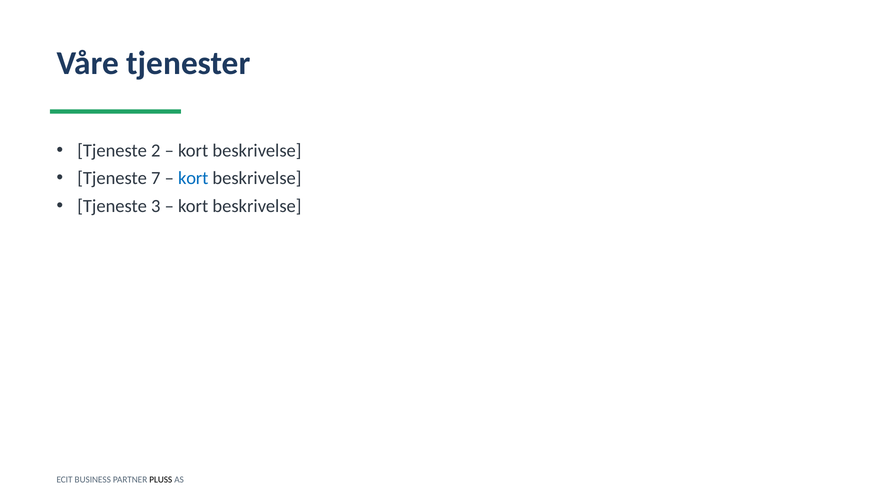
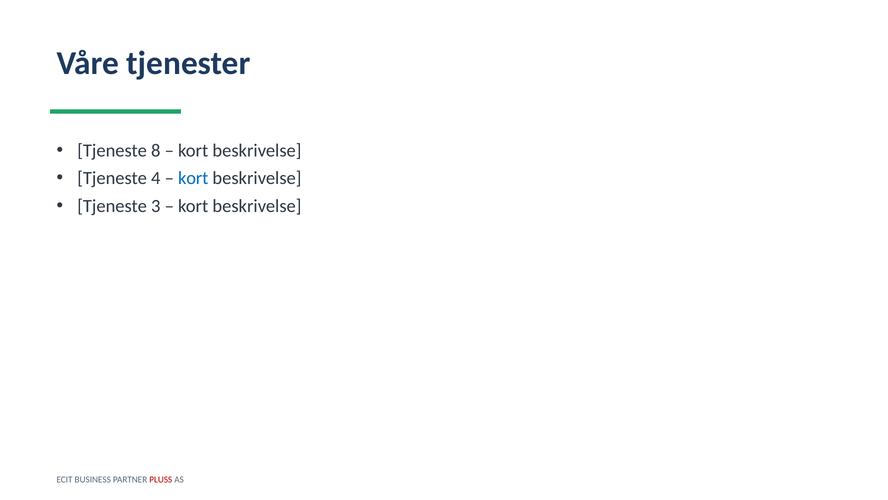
2: 2 -> 8 (156, 150)
7: 7 -> 4 (156, 178)
PLUSS colour: black -> red (161, 479)
